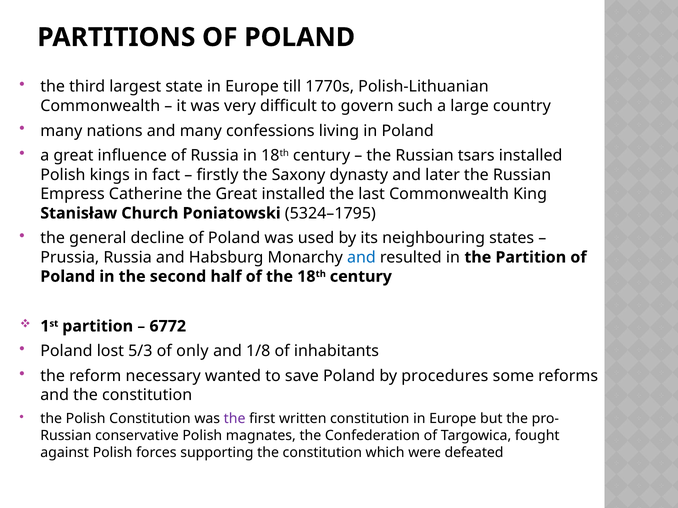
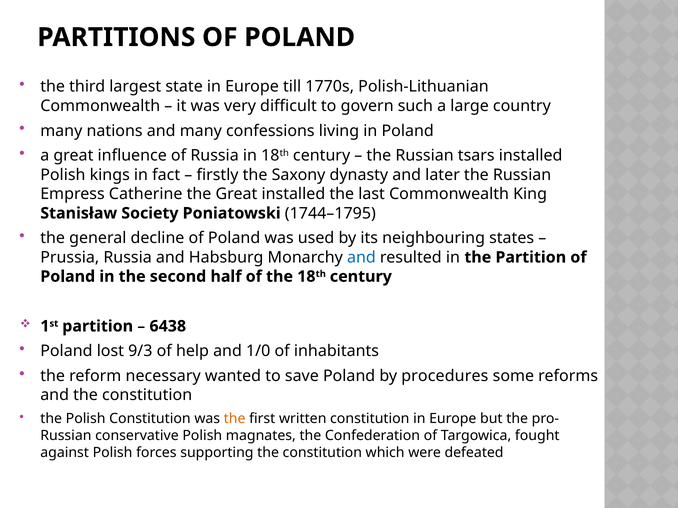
Church: Church -> Society (150, 213)
5324–1795: 5324–1795 -> 1744–1795 (330, 213)
6772: 6772 -> 6438 (168, 327)
5/3: 5/3 -> 9/3 (140, 351)
only: only -> help (192, 351)
1/8: 1/8 -> 1/0 (258, 351)
the colour: purple -> orange (235, 419)
